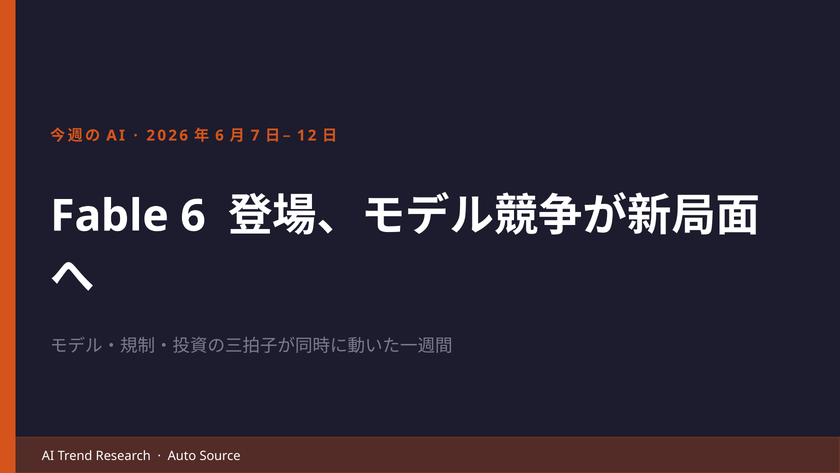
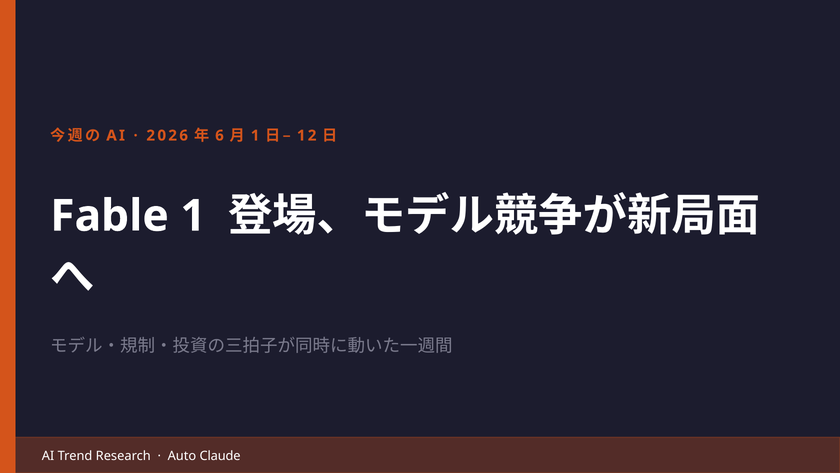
7: 7 -> 1 (255, 135)
Fable 6: 6 -> 1 (193, 216)
Source: Source -> Claude (220, 455)
